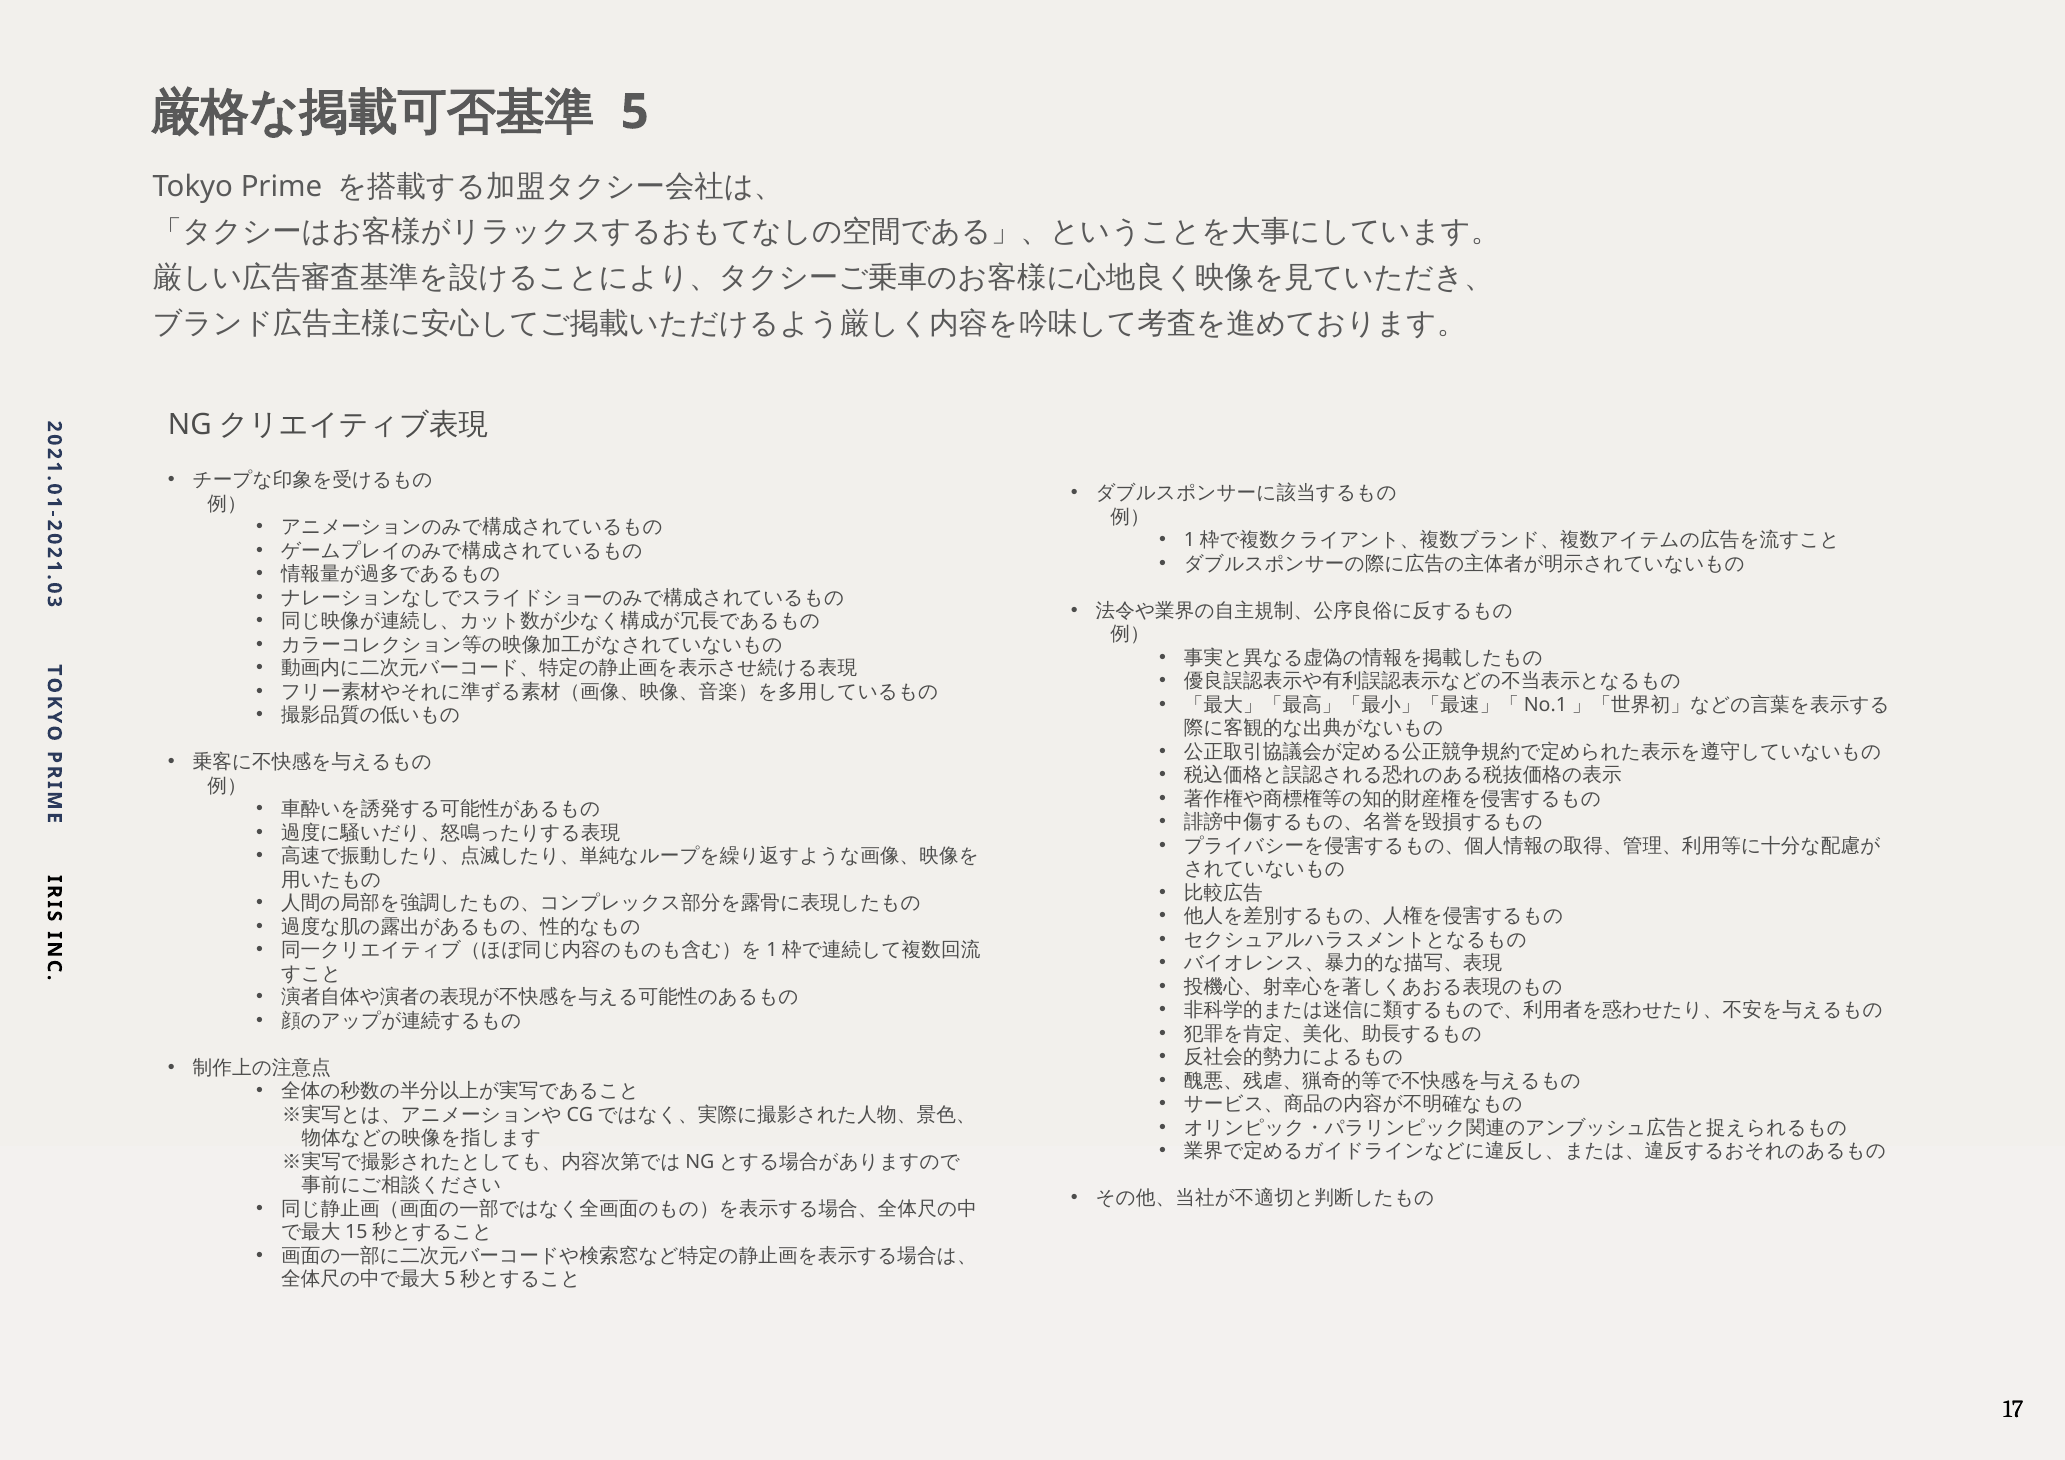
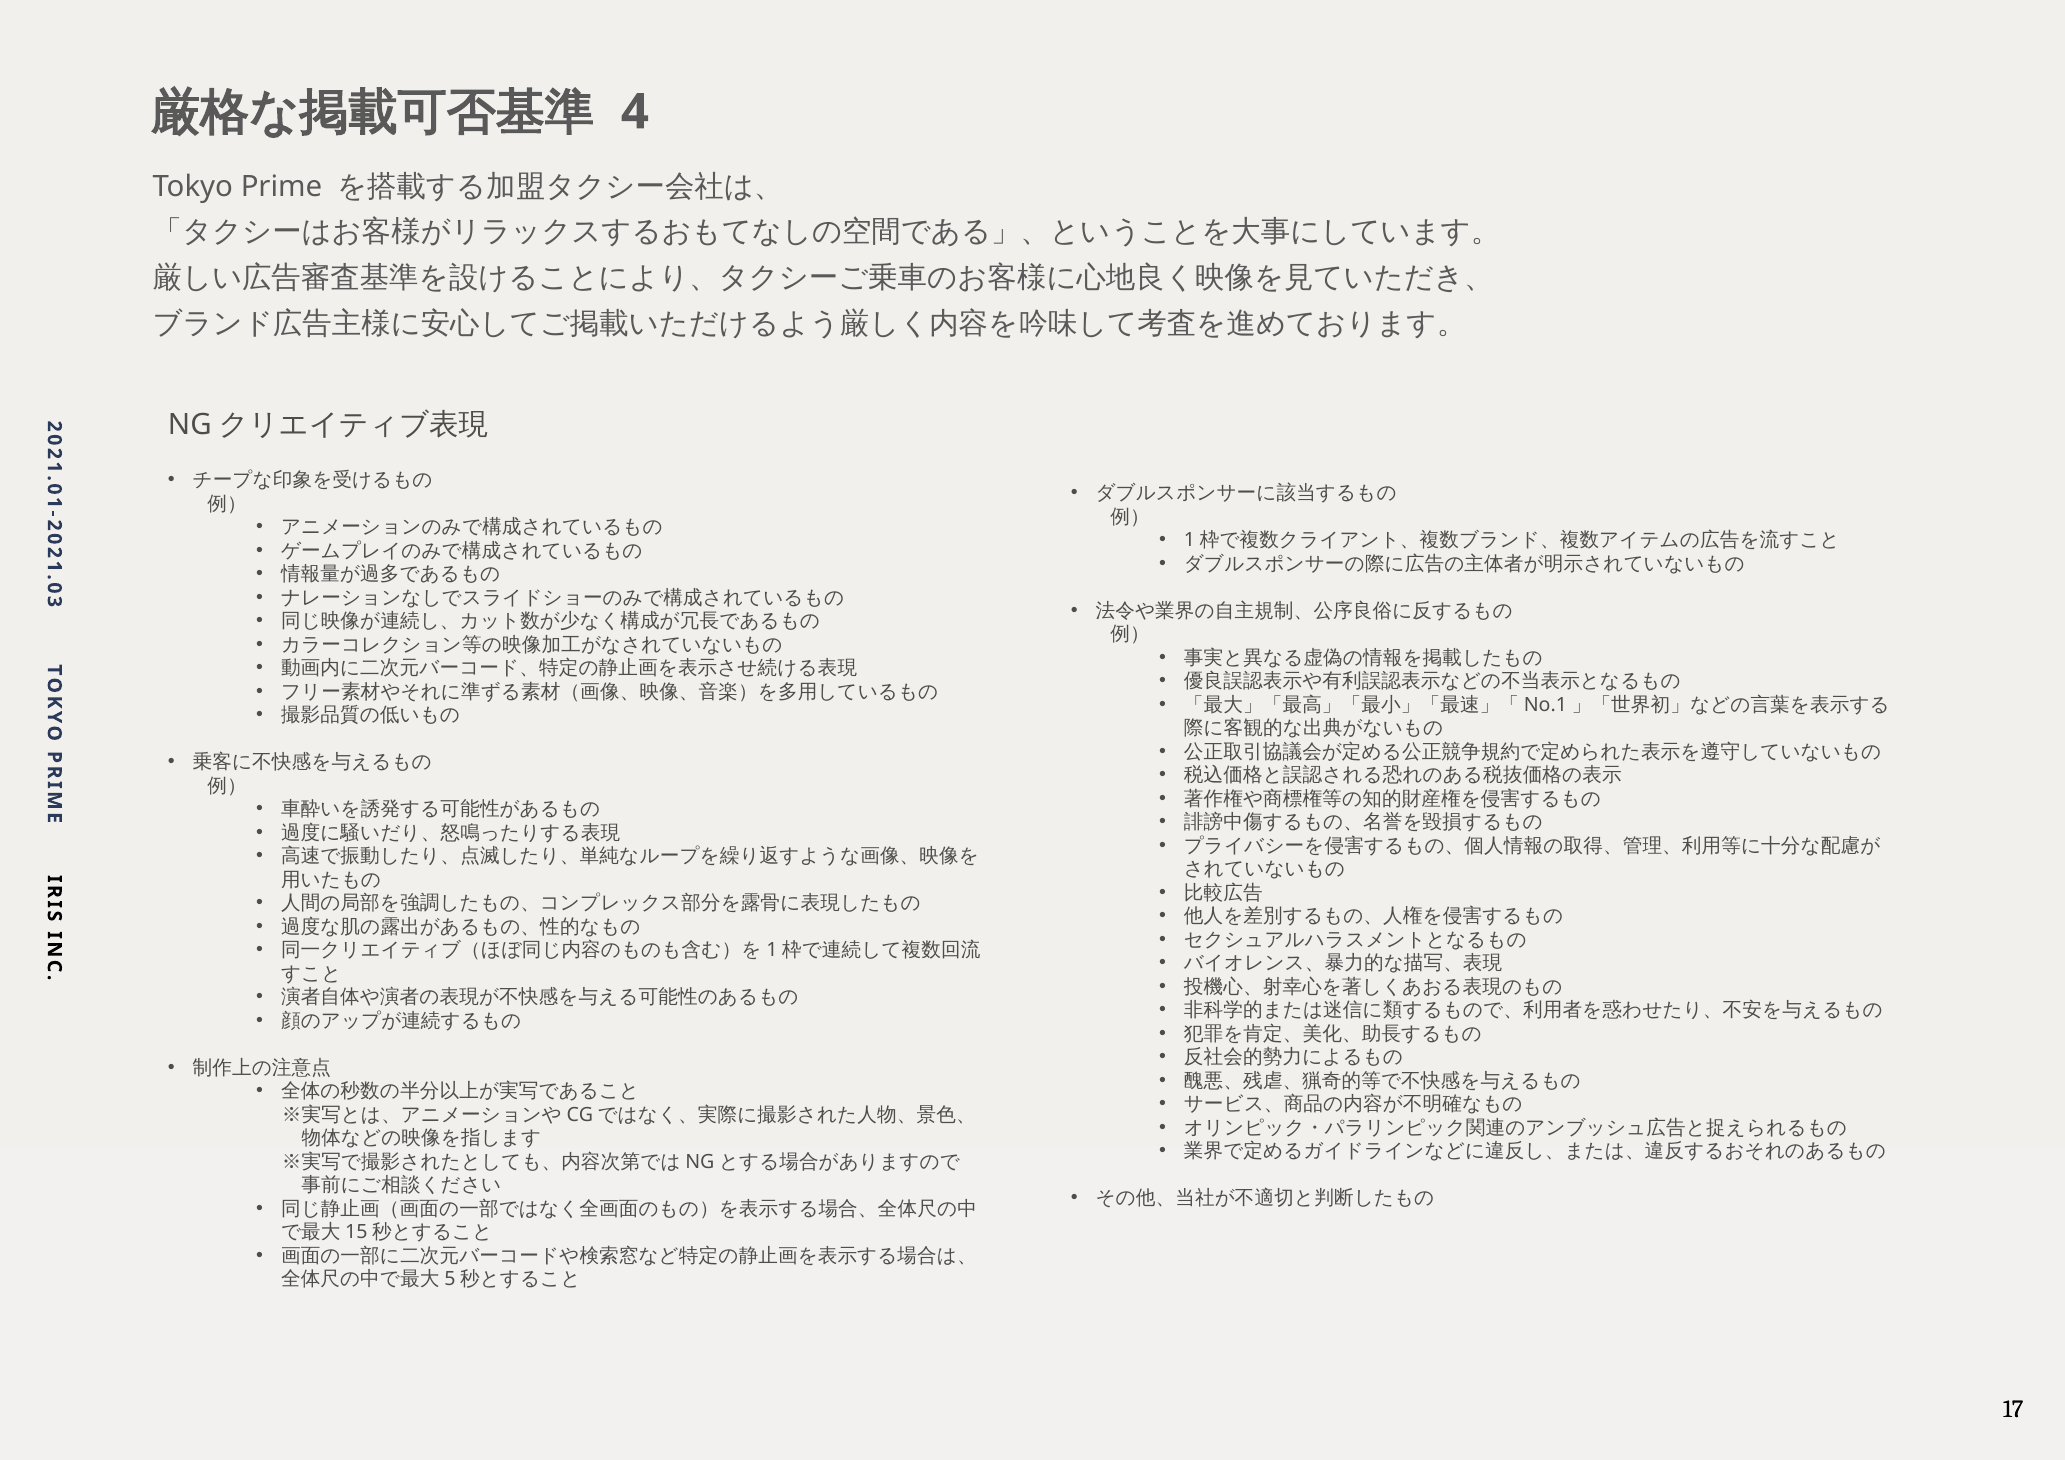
5: 5 -> 4 (635, 112)
